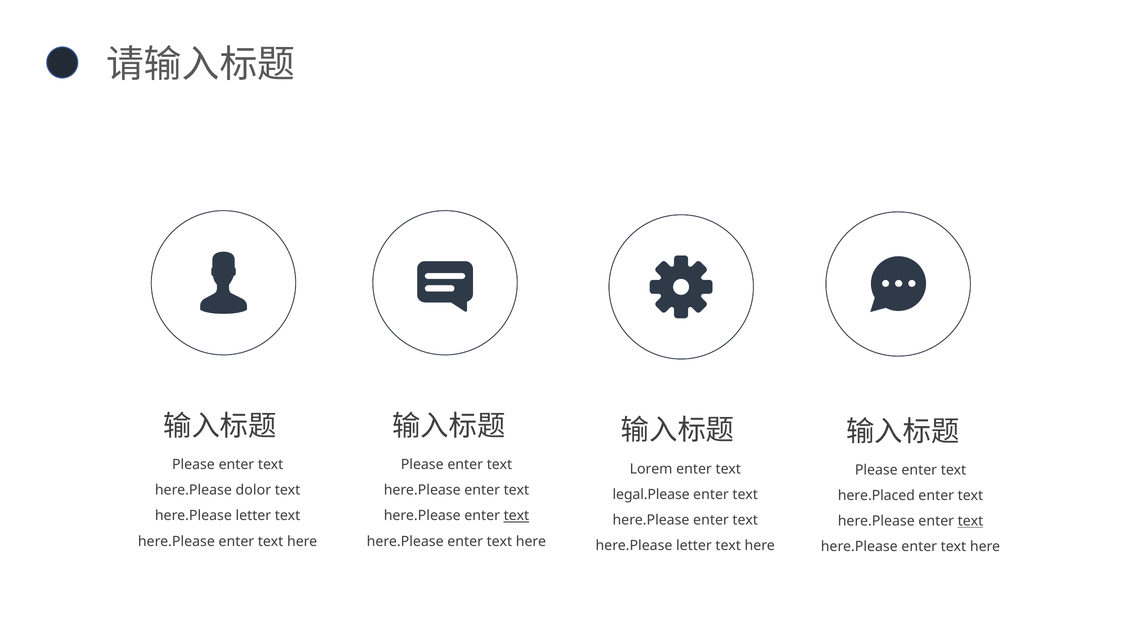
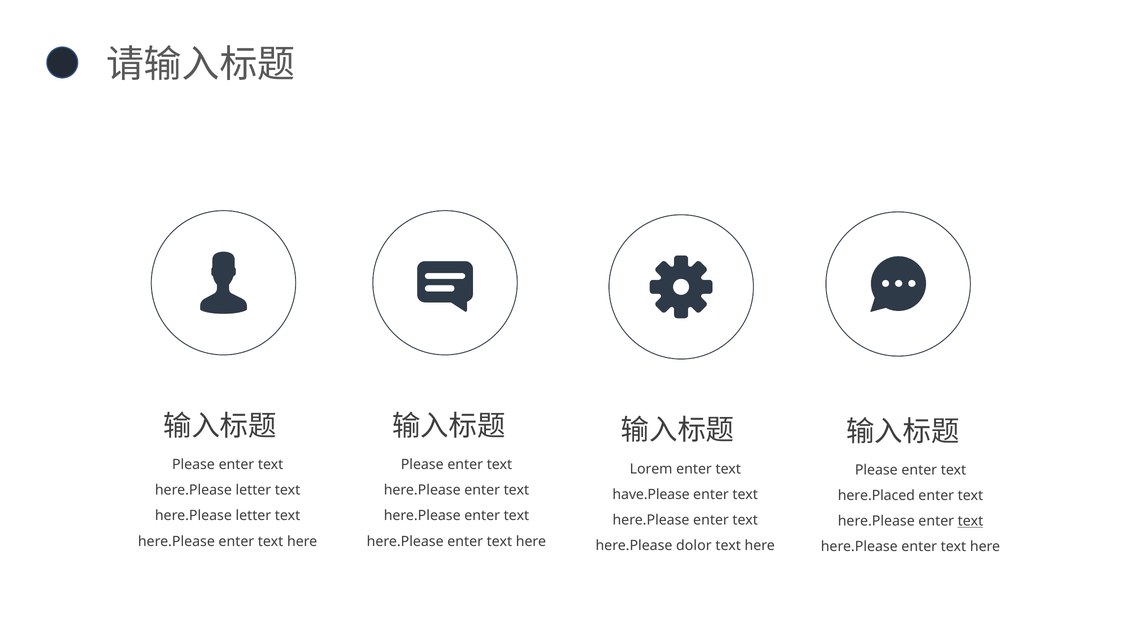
dolor: dolor -> letter (253, 490)
legal.Please: legal.Please -> have.Please (651, 494)
text underline: present -> none (516, 516)
letter: letter -> dolor (694, 545)
